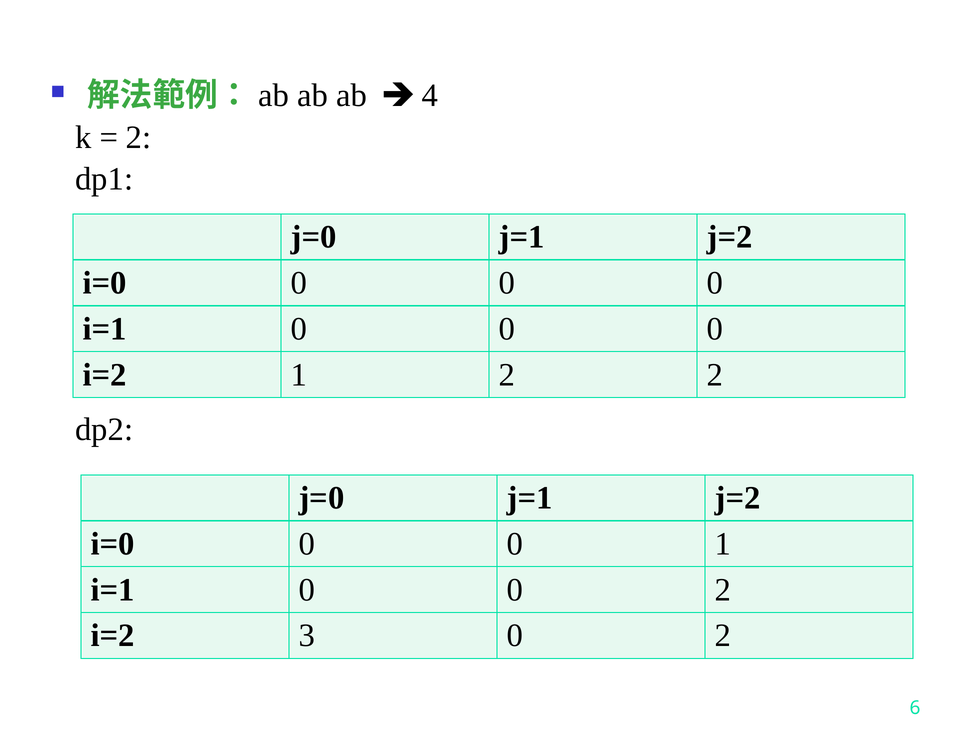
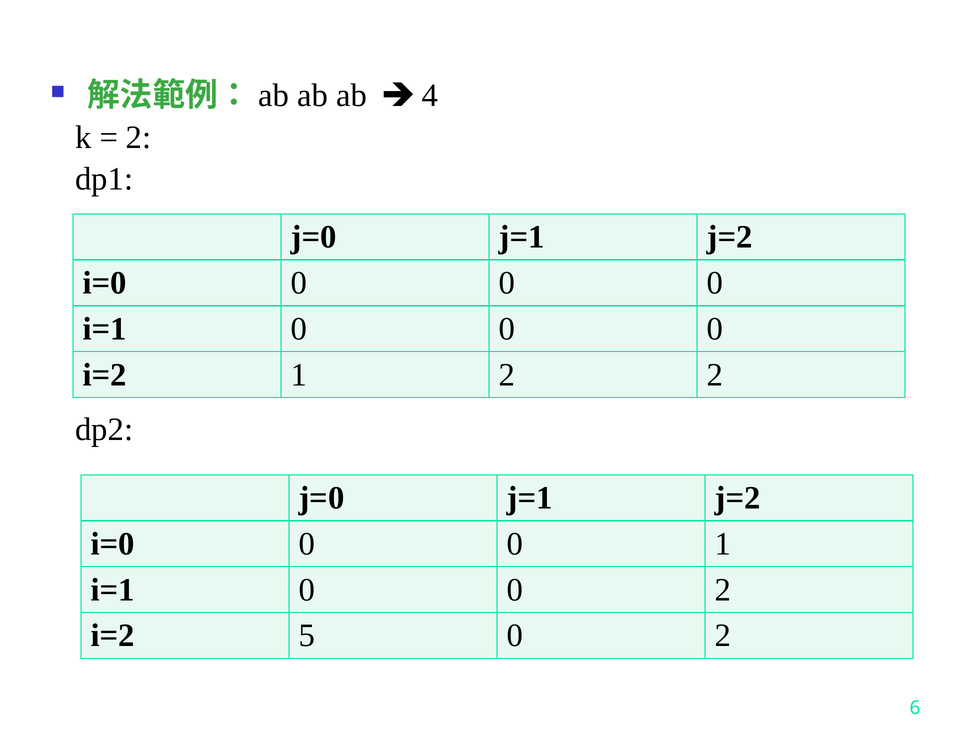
3: 3 -> 5 (307, 636)
